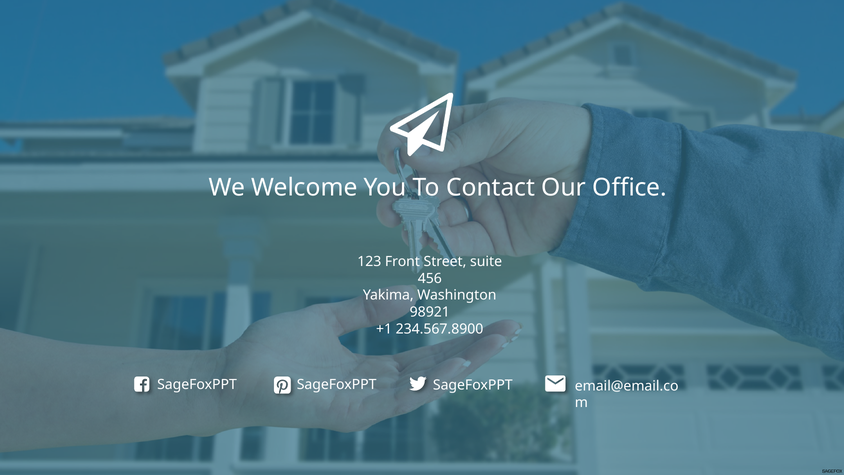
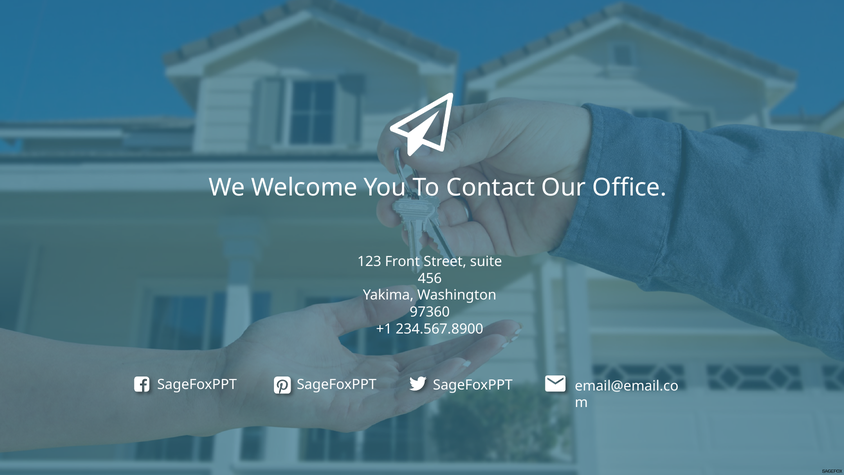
98921: 98921 -> 97360 (430, 312)
